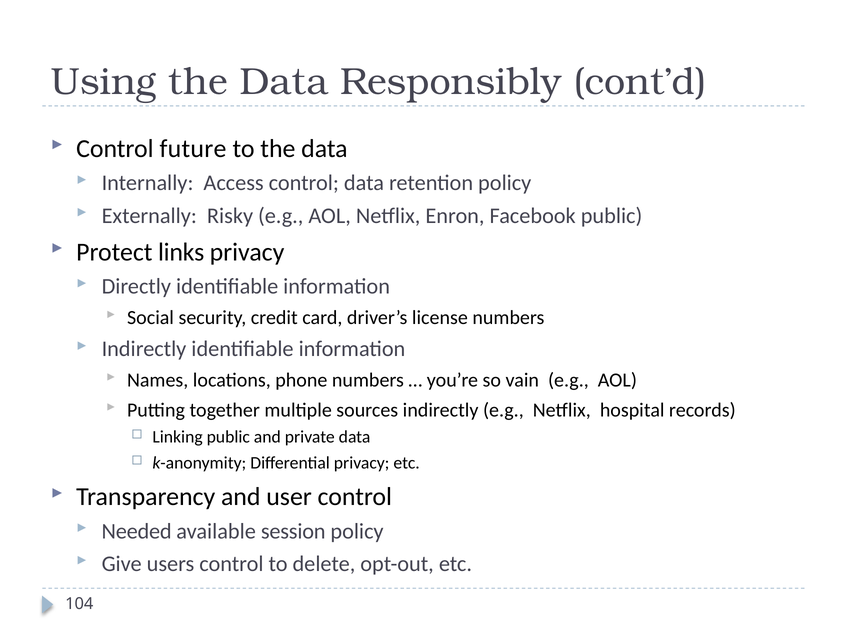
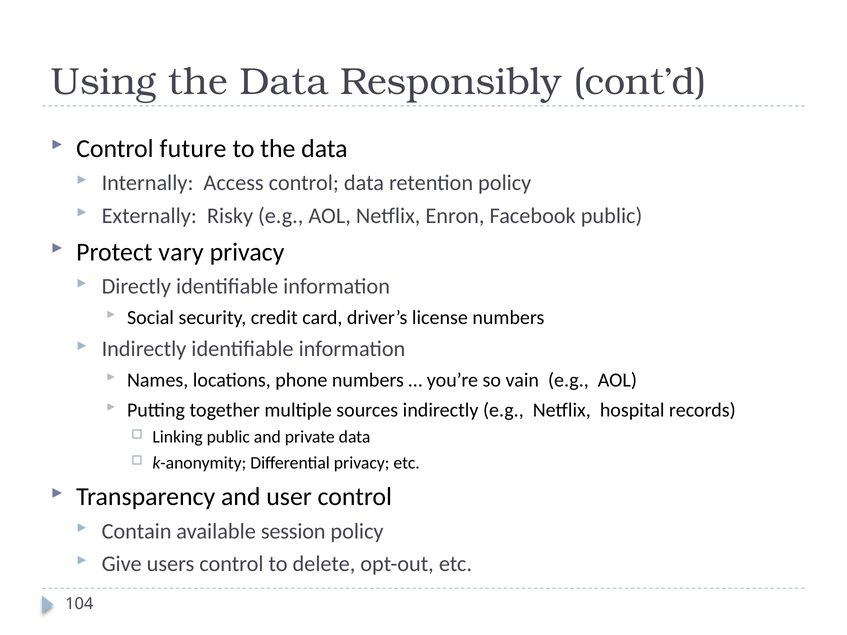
links: links -> vary (181, 252)
Needed: Needed -> Contain (137, 532)
